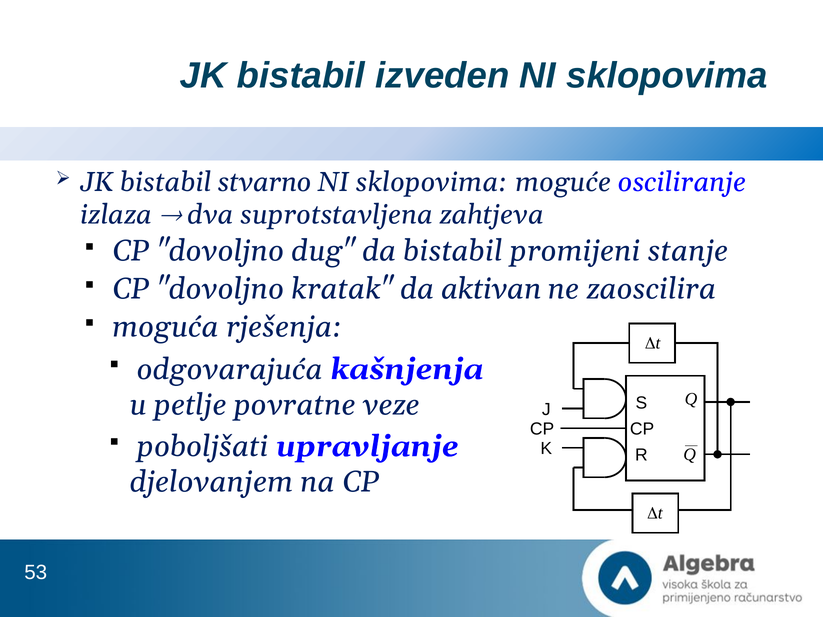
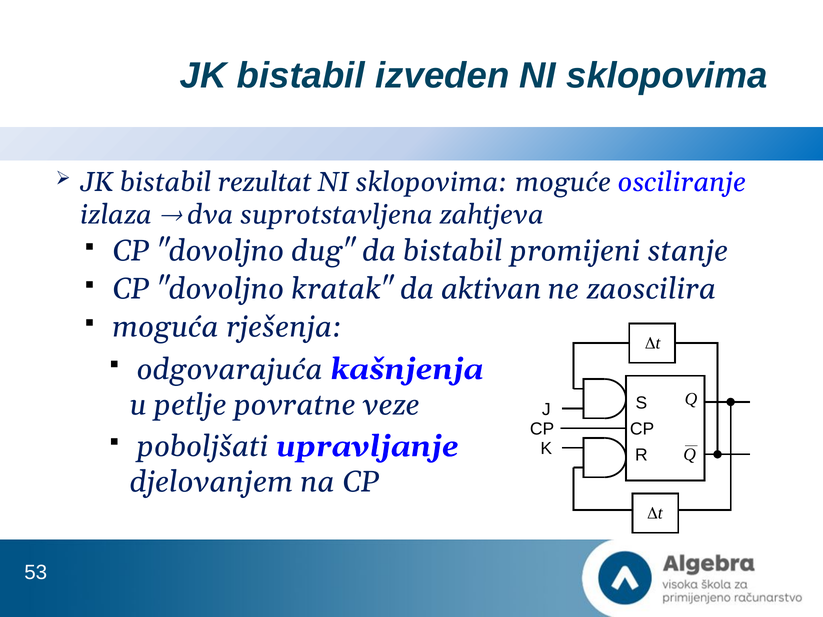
stvarno: stvarno -> rezultat (265, 182)
